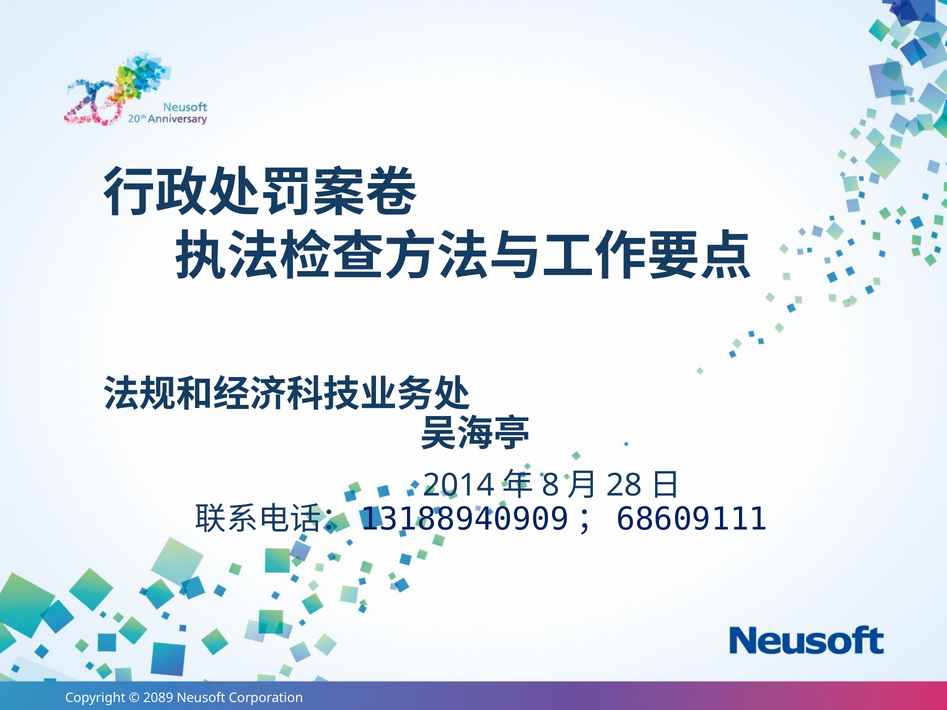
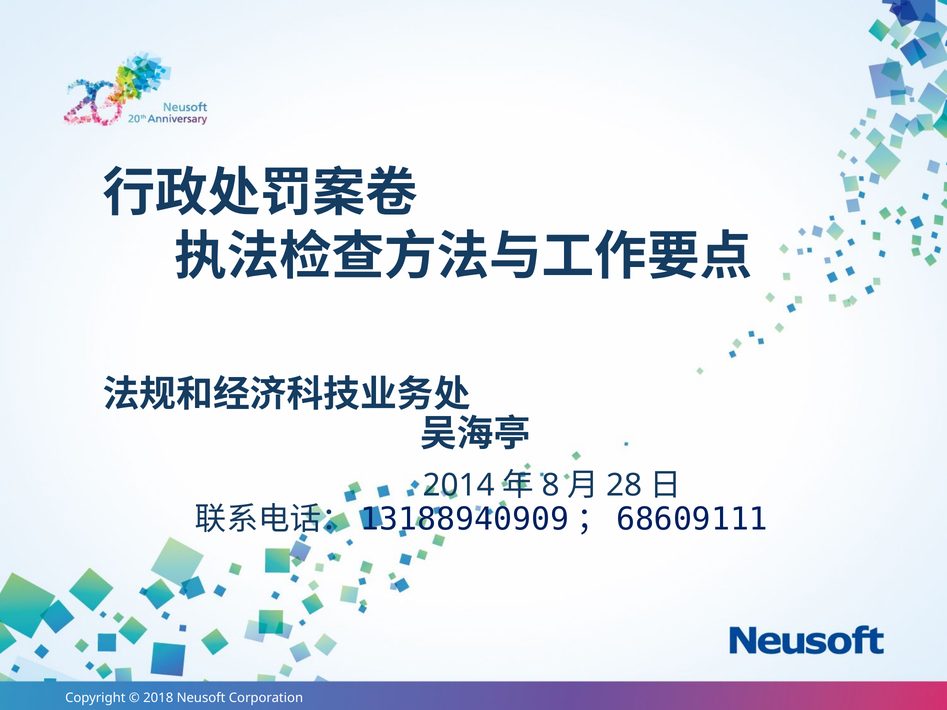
2089: 2089 -> 2018 (158, 698)
